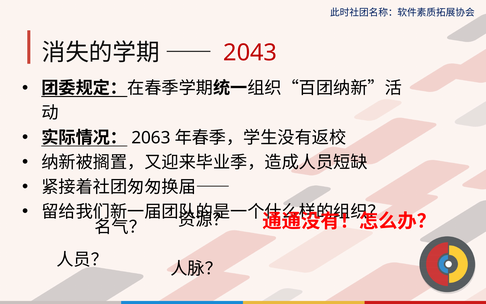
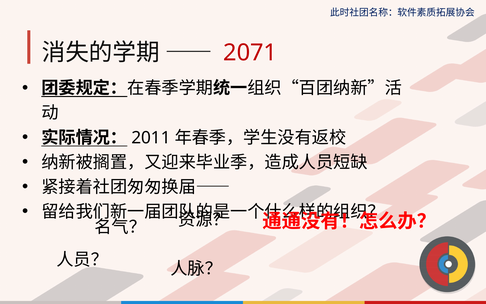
2043: 2043 -> 2071 (250, 53)
2063: 2063 -> 2011 (151, 138)
